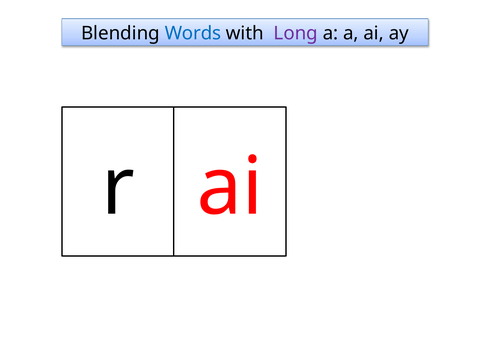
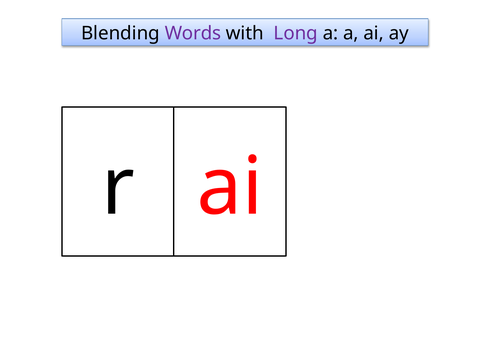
Words colour: blue -> purple (193, 33)
